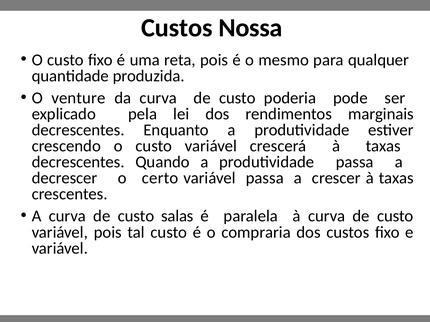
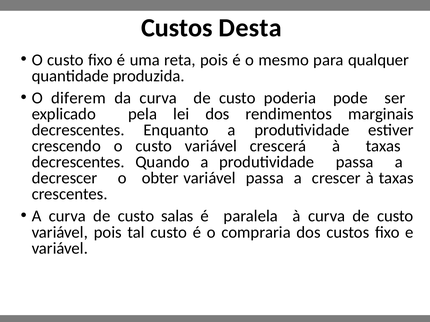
Nossa: Nossa -> Desta (250, 28)
venture: venture -> diferem (78, 98)
certo: certo -> obter (160, 178)
